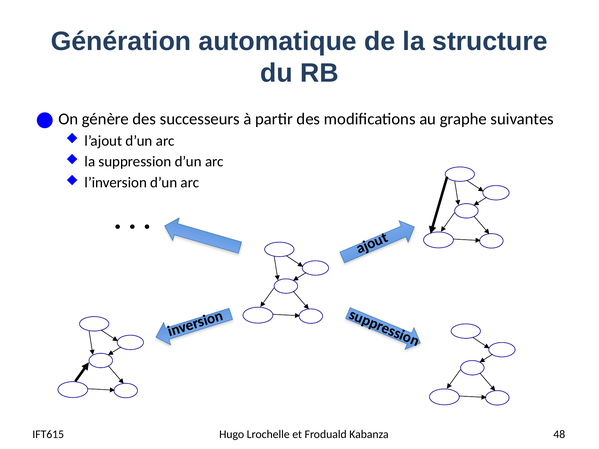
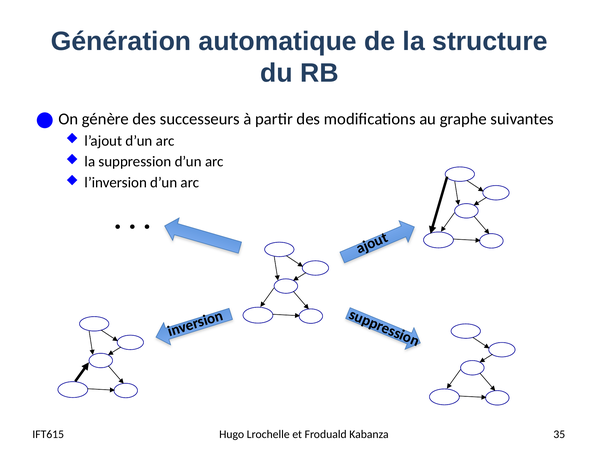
48: 48 -> 35 (559, 434)
